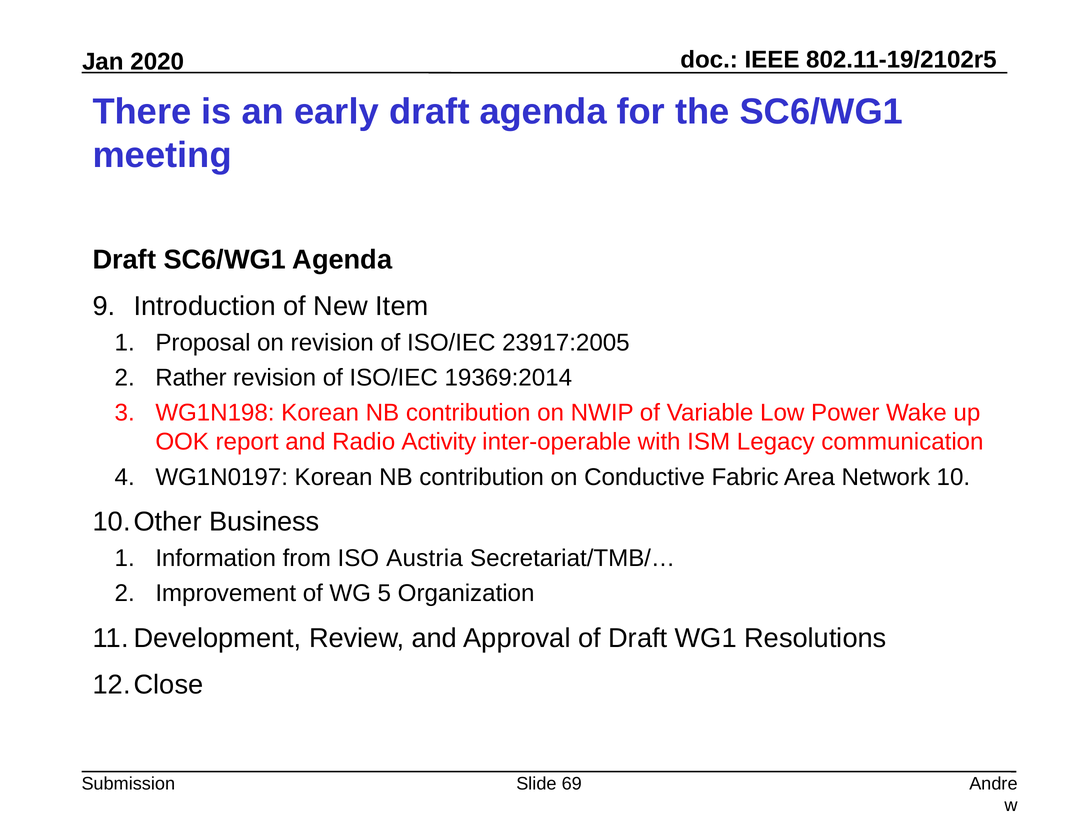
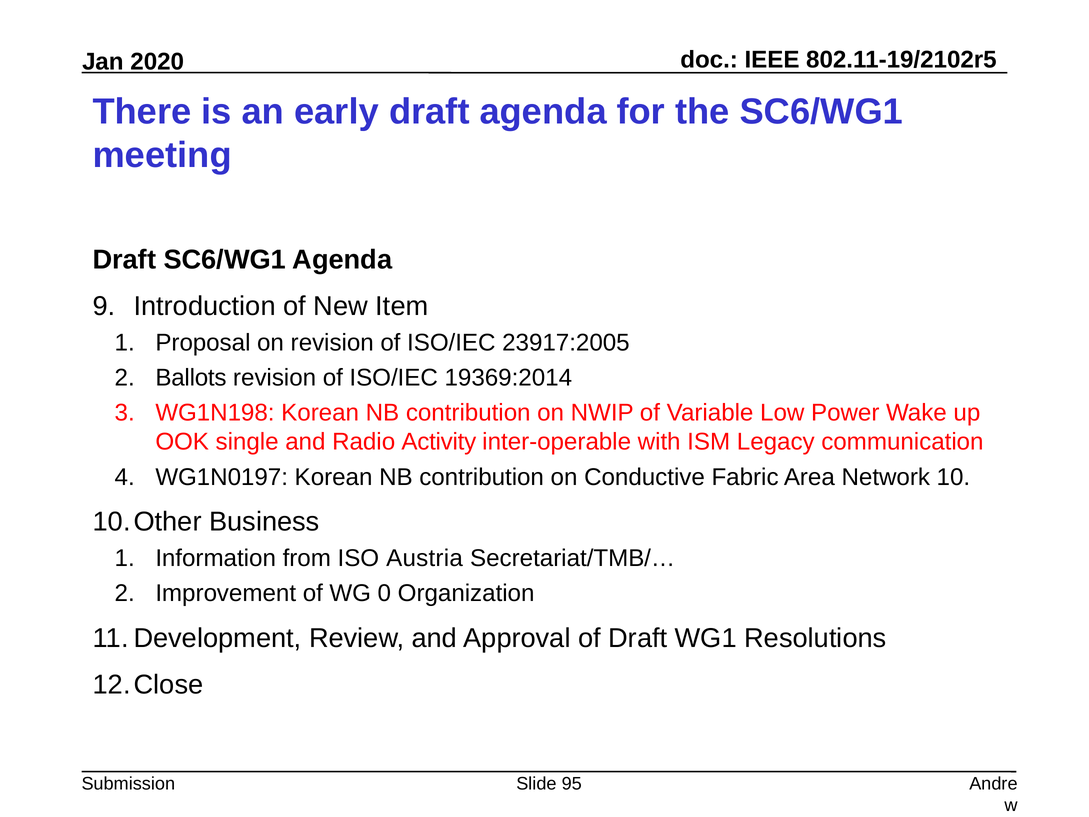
Rather: Rather -> Ballots (191, 378)
report: report -> single (247, 442)
5: 5 -> 0 (384, 593)
69: 69 -> 95 (572, 783)
